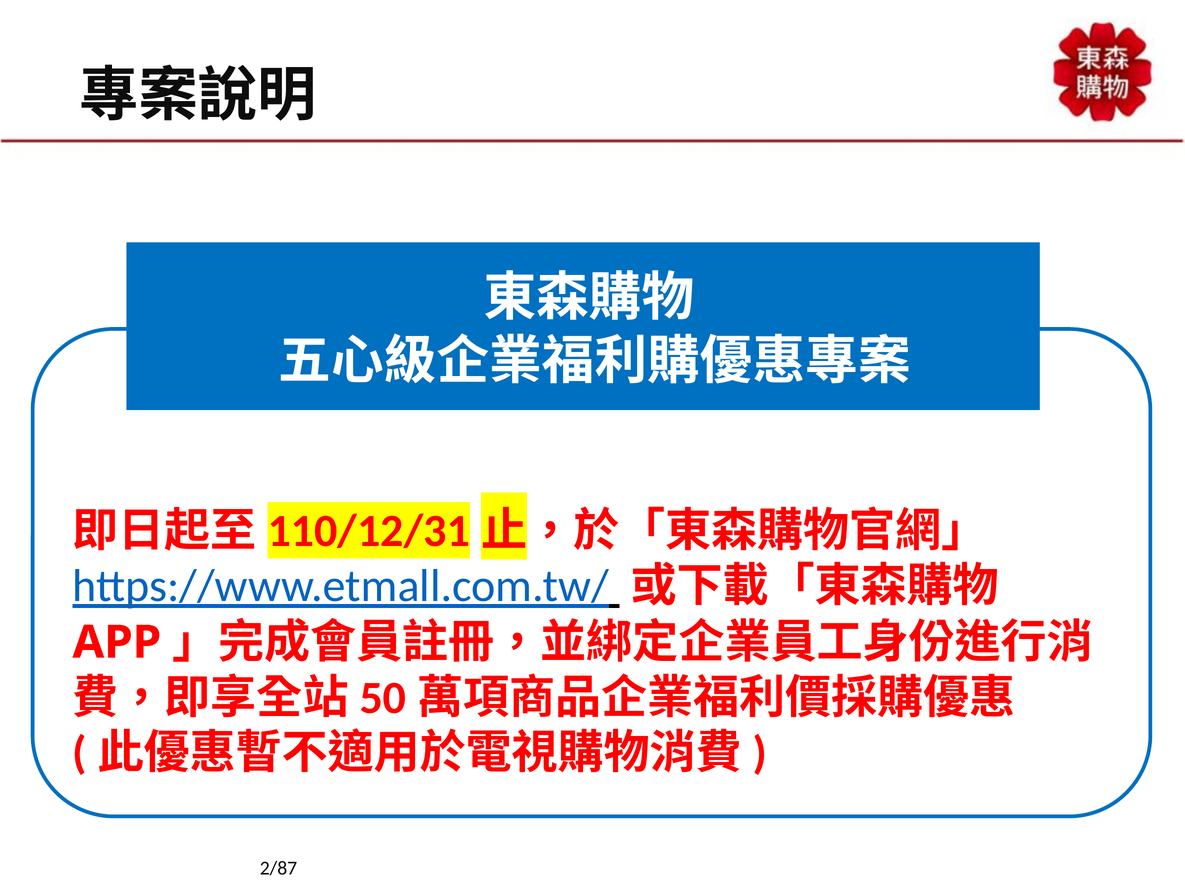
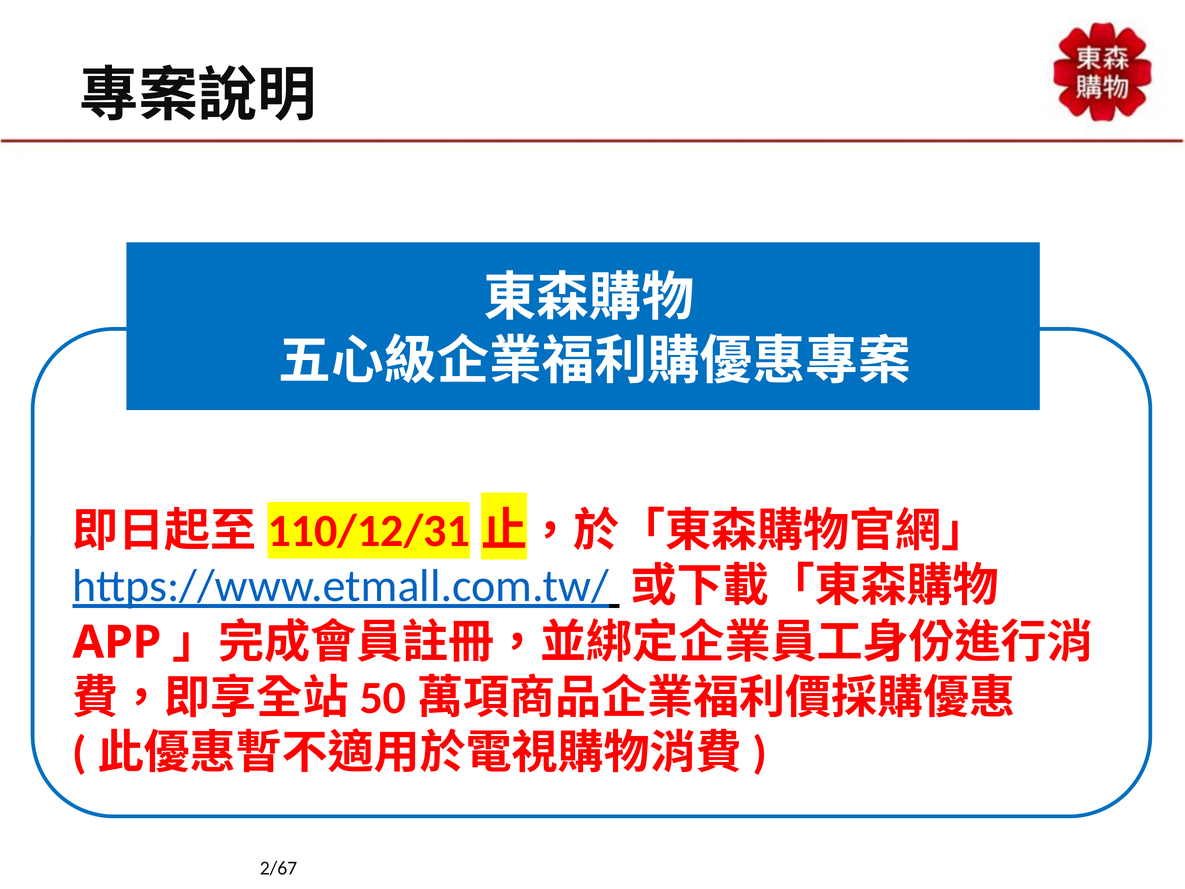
2/87: 2/87 -> 2/67 (278, 868)
